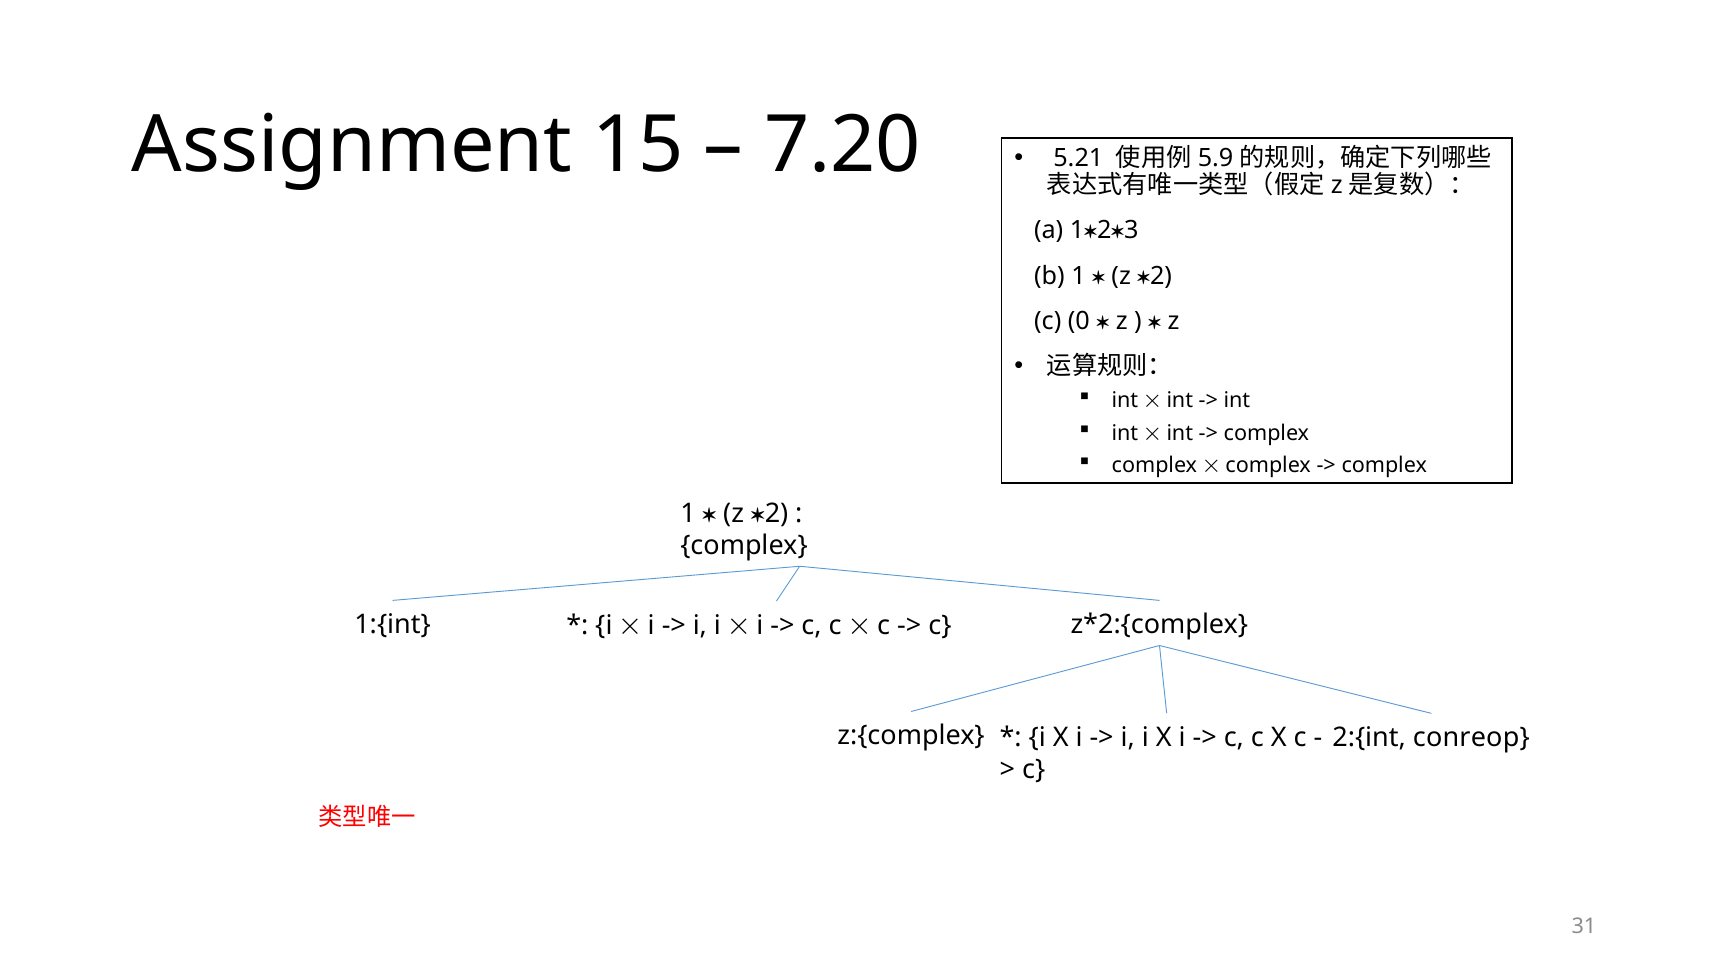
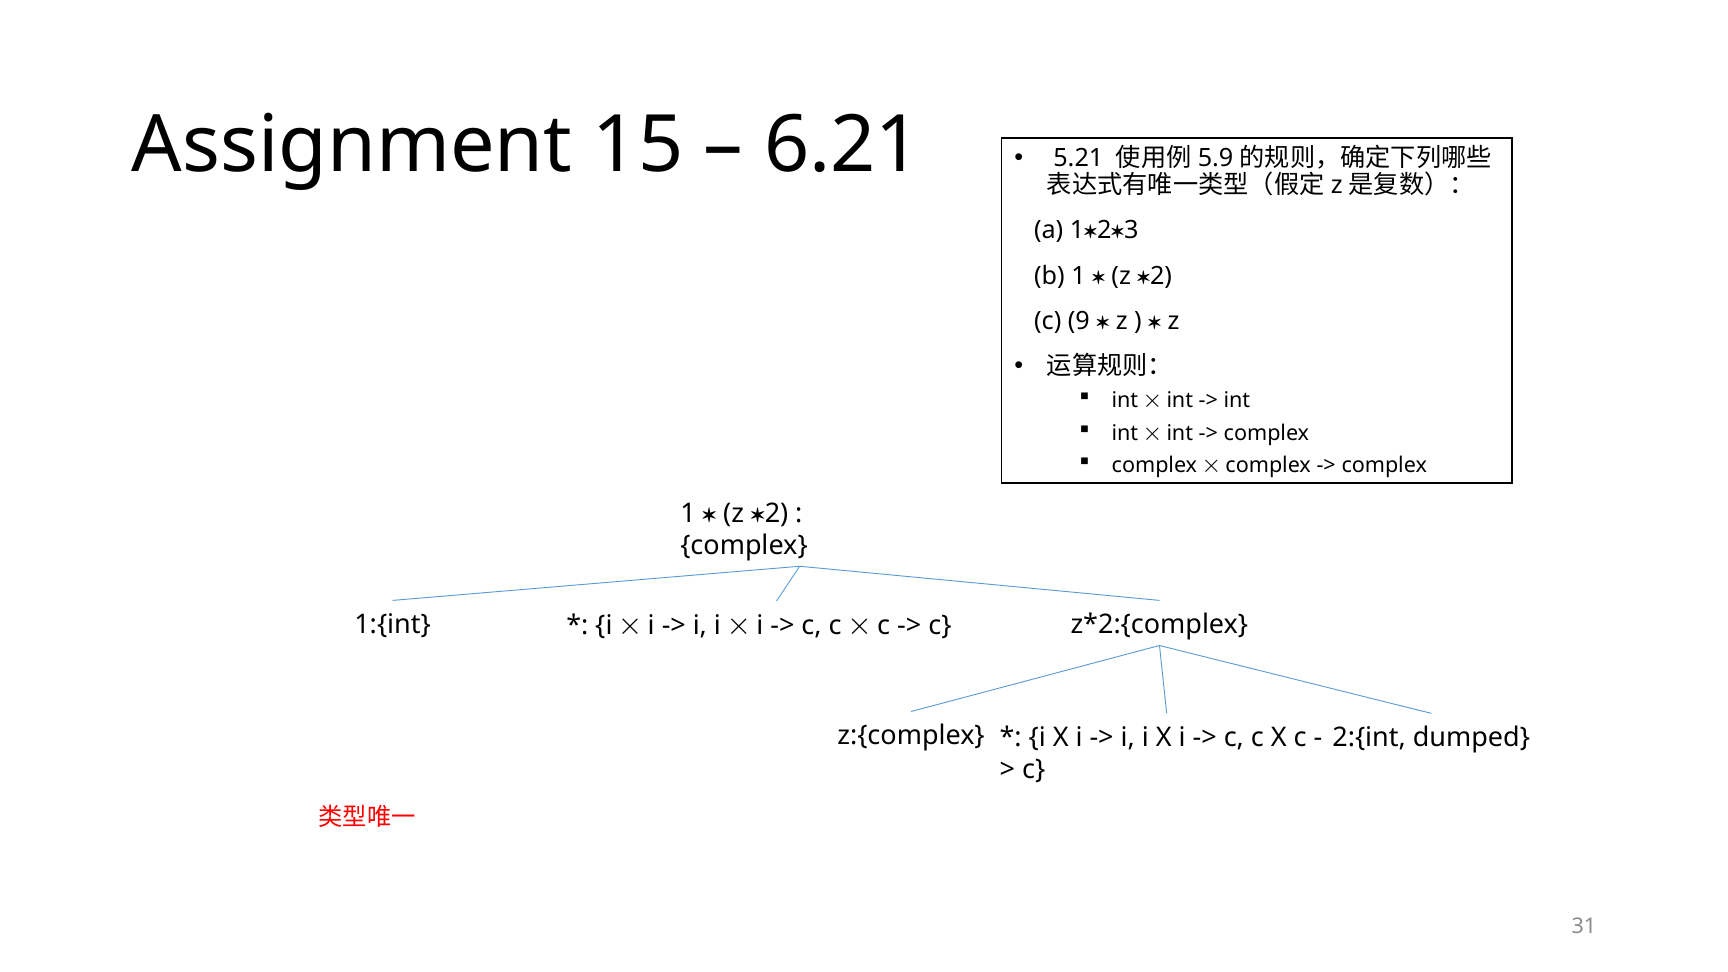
7.20: 7.20 -> 6.21 (843, 145)
0: 0 -> 9 (1079, 321)
conreop: conreop -> dumped (1471, 738)
